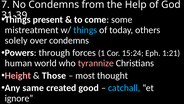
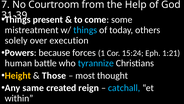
No Condemns: Condemns -> Courtroom (54, 5)
over condemns: condemns -> execution (69, 40)
through: through -> because (54, 53)
world: world -> battle (46, 63)
tyrannize colour: pink -> light blue (96, 63)
Height colour: pink -> yellow (18, 75)
good: good -> reign (89, 87)
ignore: ignore -> within (19, 98)
